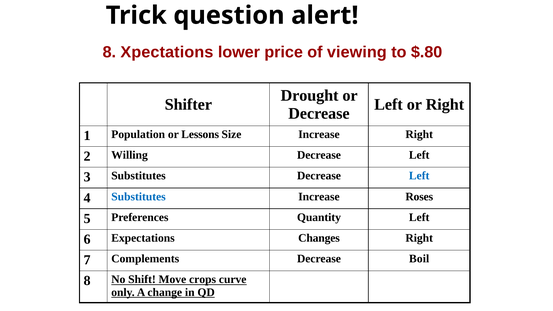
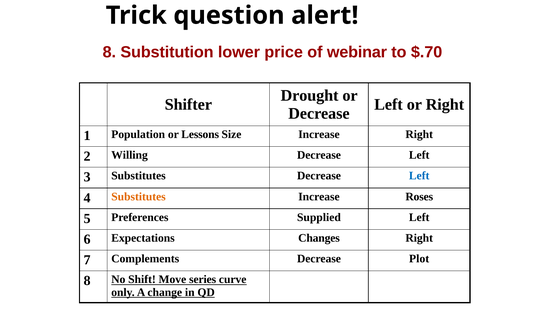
Xpectations: Xpectations -> Substitution (167, 52)
viewing: viewing -> webinar (357, 52)
$.80: $.80 -> $.70 (427, 52)
Substitutes colour: blue -> orange (138, 197)
Quantity: Quantity -> Supplied (319, 217)
Boil: Boil -> Plot (419, 259)
crops: crops -> series (203, 280)
